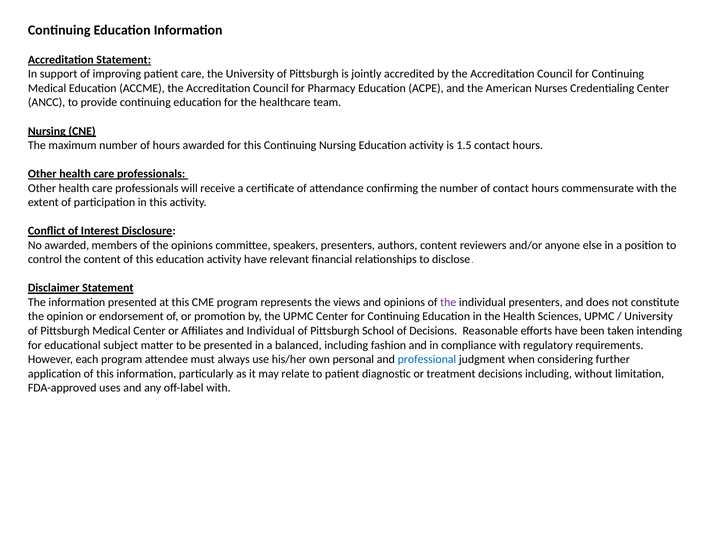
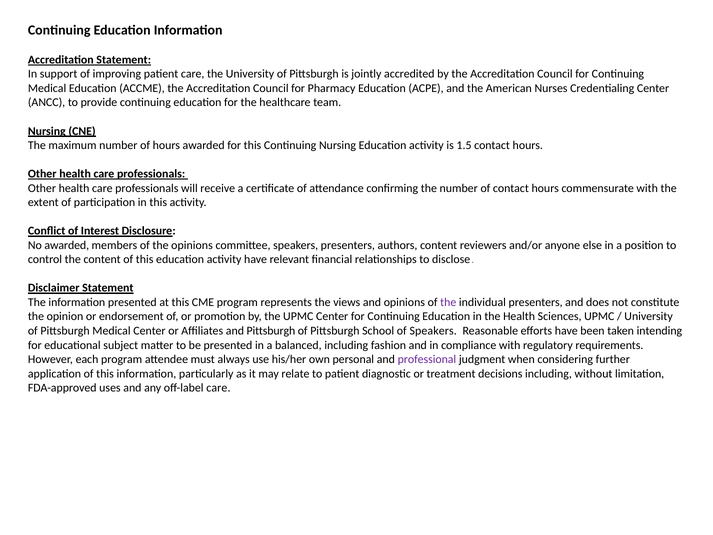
and Individual: Individual -> Pittsburgh (271, 331)
of Decisions: Decisions -> Speakers (433, 331)
professional colour: blue -> purple (427, 359)
off-label with: with -> care (218, 388)
